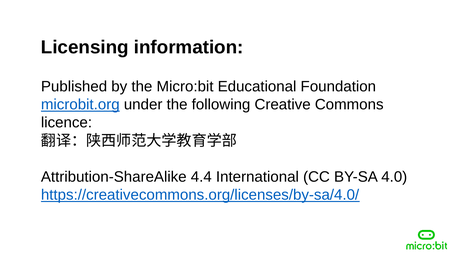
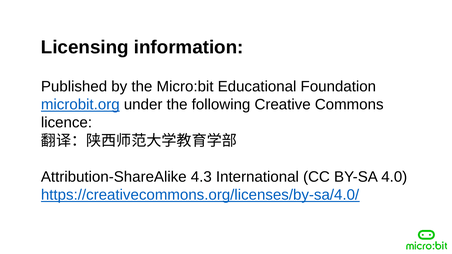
4.4: 4.4 -> 4.3 (201, 177)
